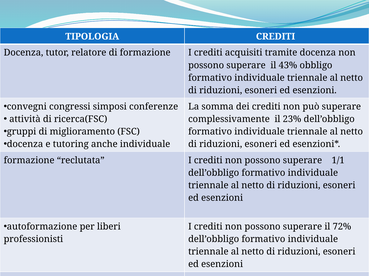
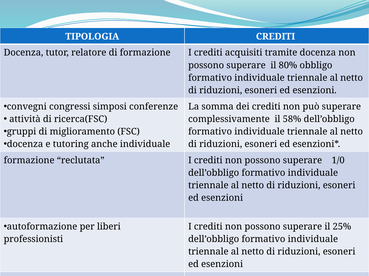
43%: 43% -> 80% (288, 65)
23%: 23% -> 58% (292, 119)
1/1: 1/1 -> 1/0 (338, 161)
72%: 72% -> 25% (342, 227)
